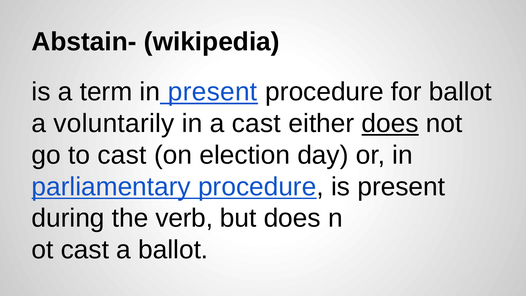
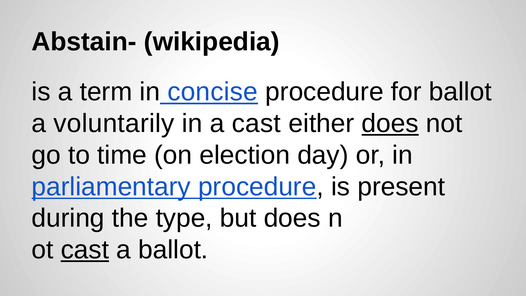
in present: present -> concise (213, 92)
to cast: cast -> time (122, 155)
verb: verb -> type (184, 218)
cast underline: none -> present (85, 250)
